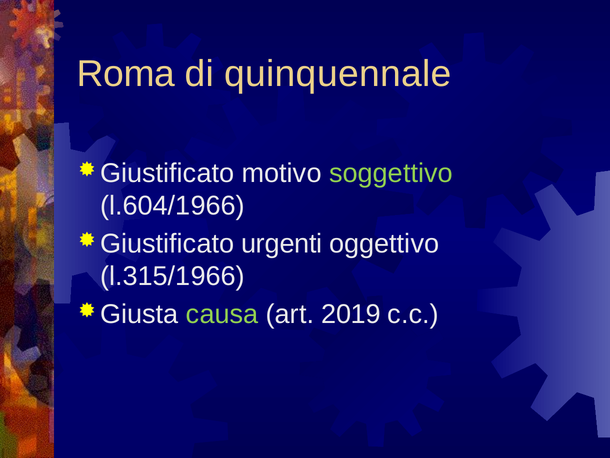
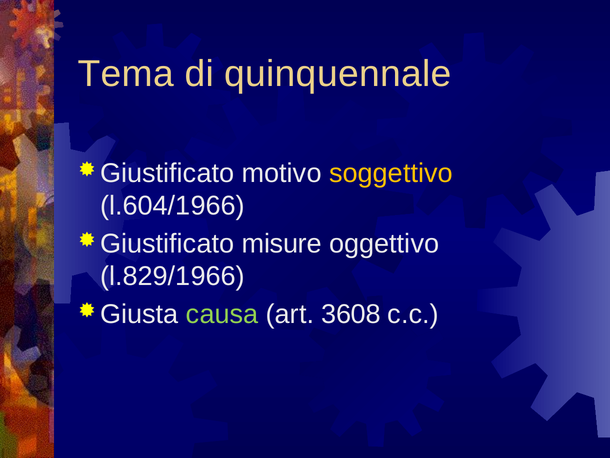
Roma: Roma -> Tema (126, 74)
soggettivo colour: light green -> yellow (391, 173)
urgenti: urgenti -> misure (282, 244)
l.315/1966: l.315/1966 -> l.829/1966 (172, 276)
2019: 2019 -> 3608 (351, 314)
